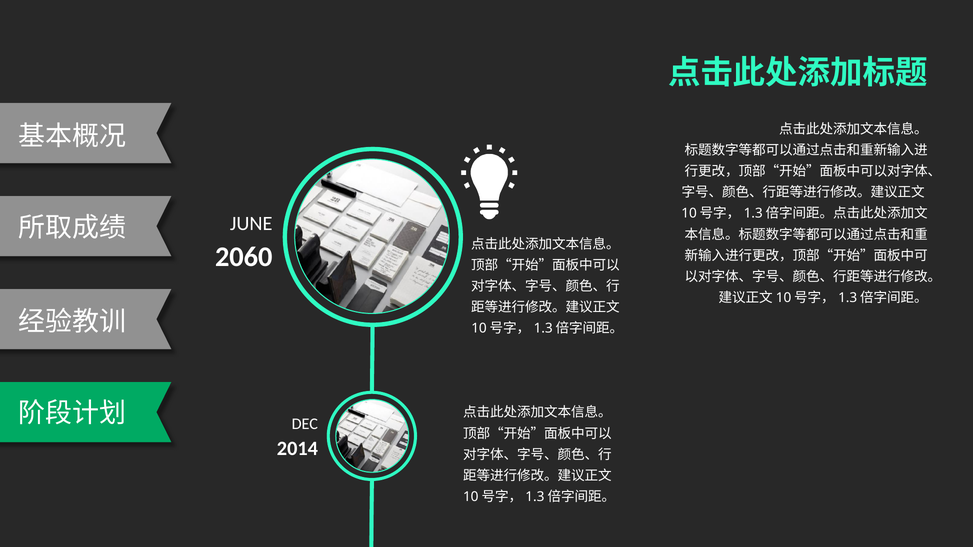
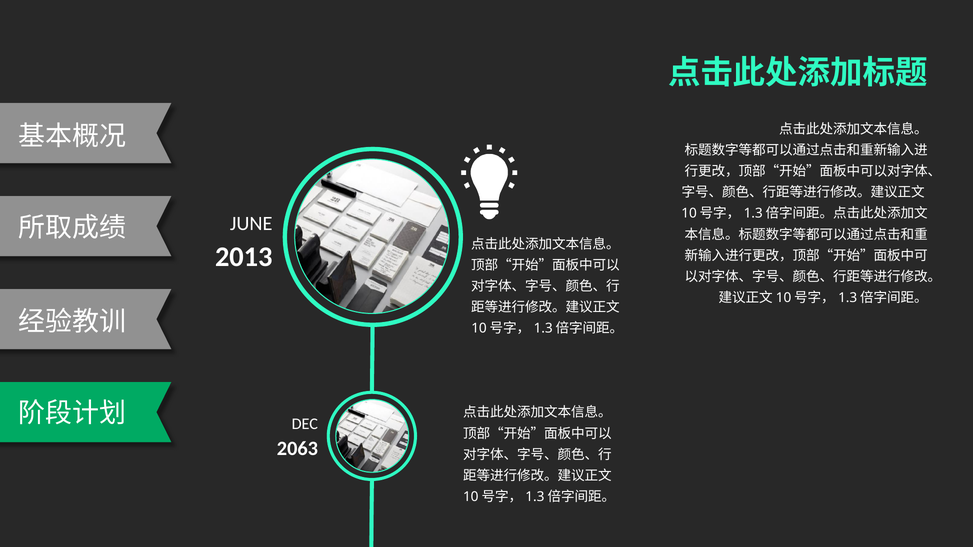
2060: 2060 -> 2013 (244, 257)
2014: 2014 -> 2063 (297, 449)
